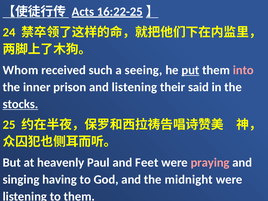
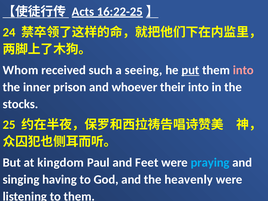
and listening: listening -> whoever (135, 87)
their said: said -> into (198, 87)
stocks underline: present -> none (21, 104)
heavenly: heavenly -> kingdom (61, 163)
praying colour: pink -> light blue (210, 163)
midnight: midnight -> heavenly (189, 180)
